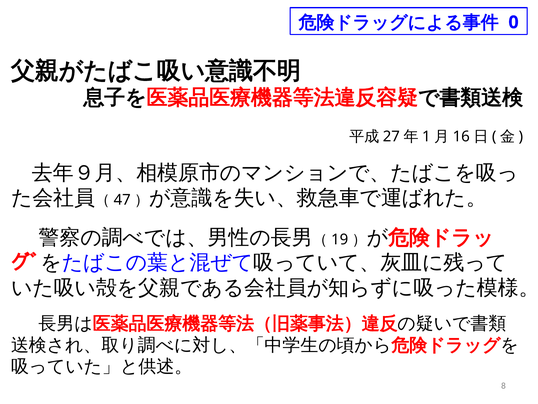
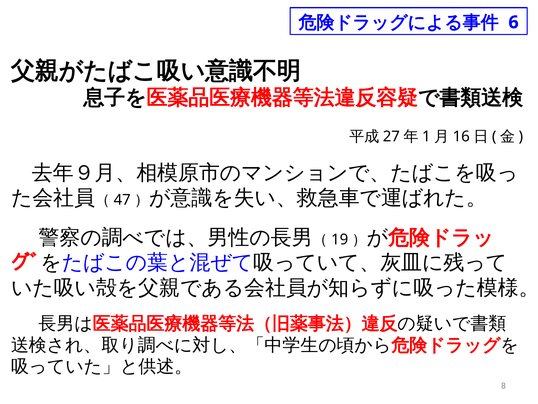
0: 0 -> 6 (514, 22)
